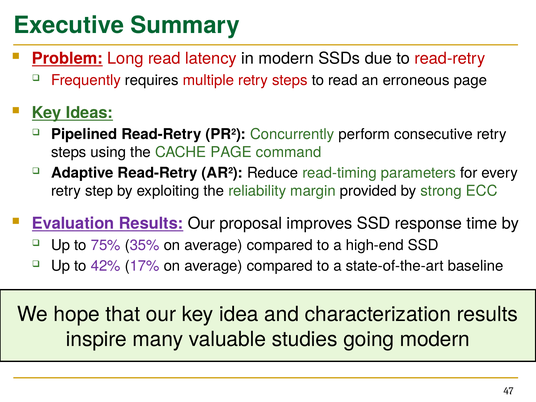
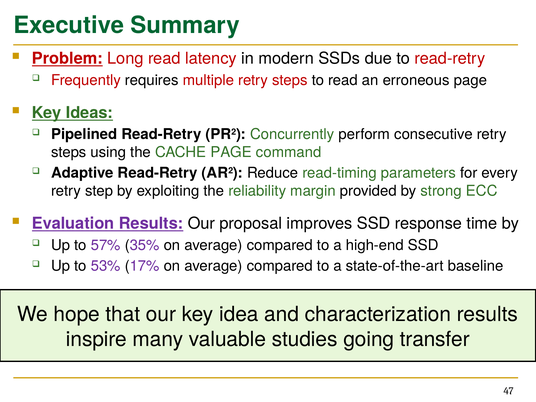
75%: 75% -> 57% (106, 245)
42%: 42% -> 53% (106, 266)
going modern: modern -> transfer (435, 339)
